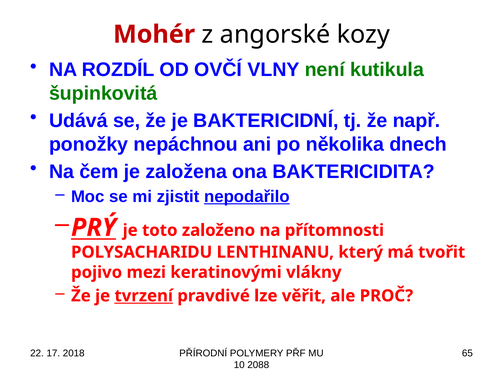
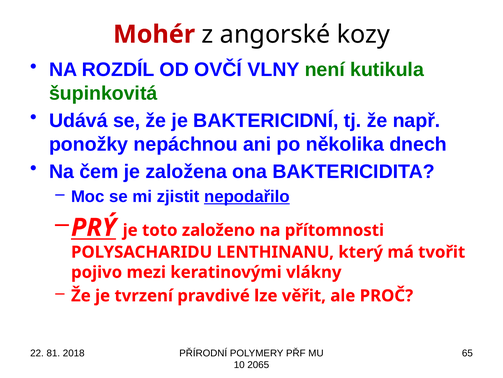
tvrzení underline: present -> none (144, 295)
17: 17 -> 81 (53, 353)
2088: 2088 -> 2065 (258, 364)
